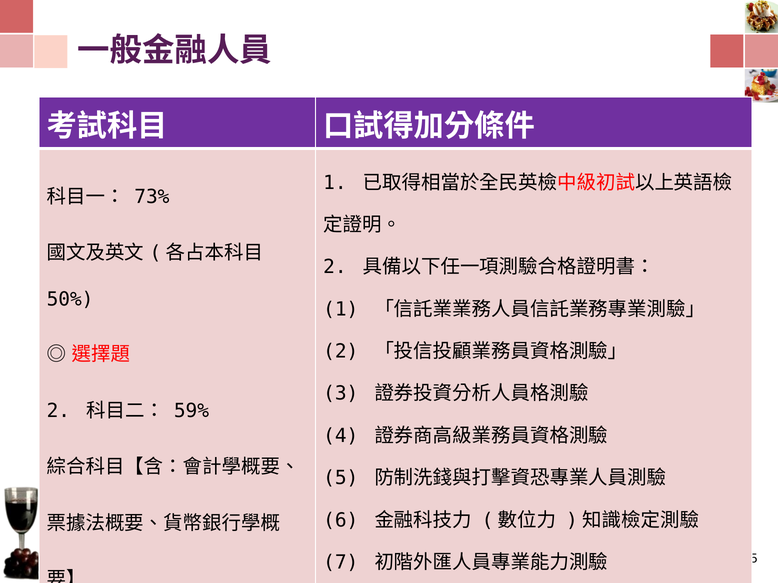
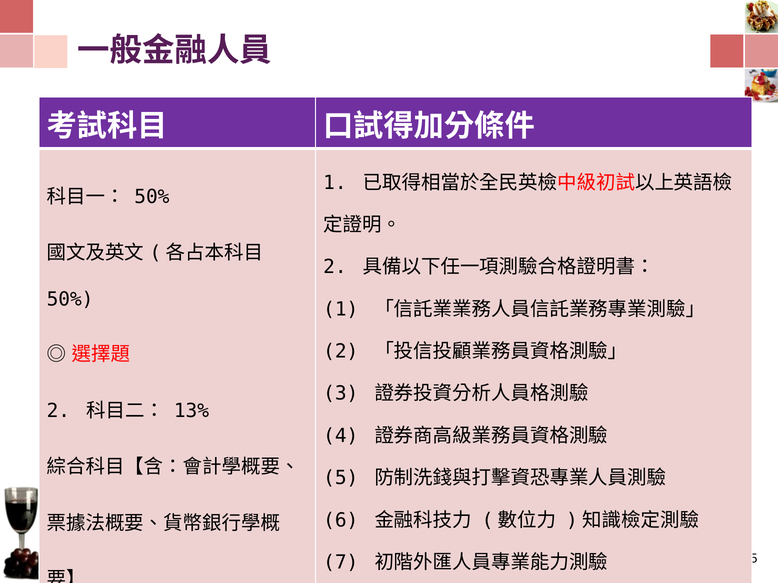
73%: 73% -> 50% (152, 197)
59%: 59% -> 13% (191, 411)
